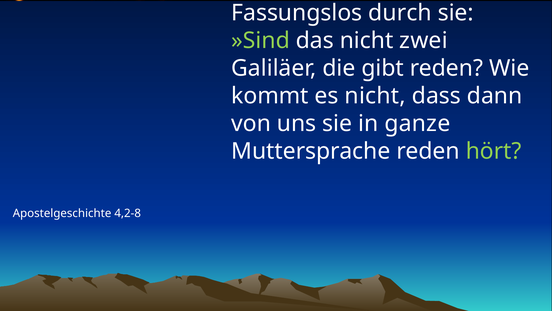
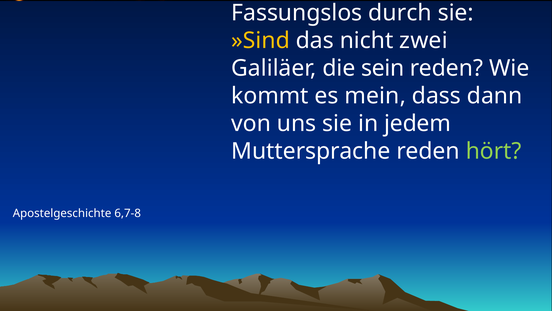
»Sind colour: light green -> yellow (261, 41)
gibt: gibt -> sein (383, 68)
es nicht: nicht -> mein (375, 96)
ganze: ganze -> jedem (418, 123)
4,2-8: 4,2-8 -> 6,7-8 (128, 213)
